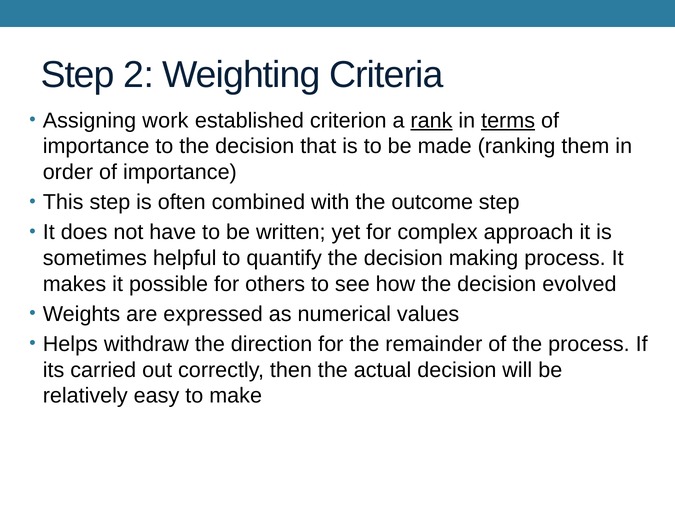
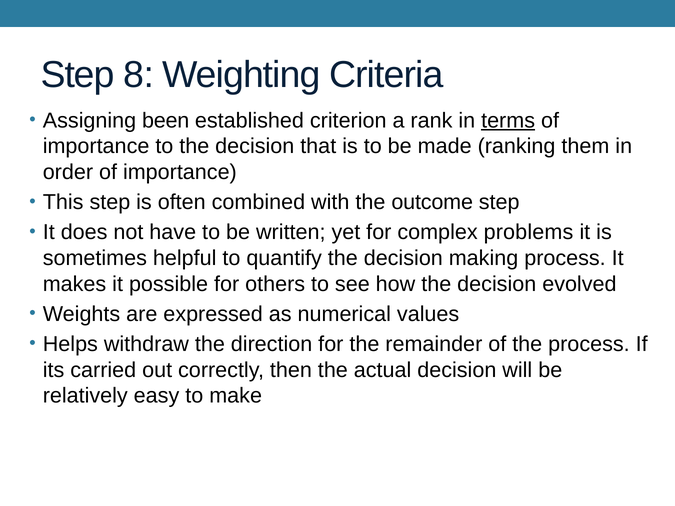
2: 2 -> 8 (139, 75)
work: work -> been (166, 121)
rank underline: present -> none (431, 121)
approach: approach -> problems (528, 232)
